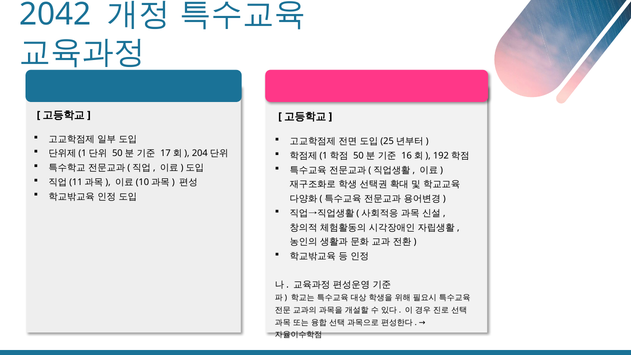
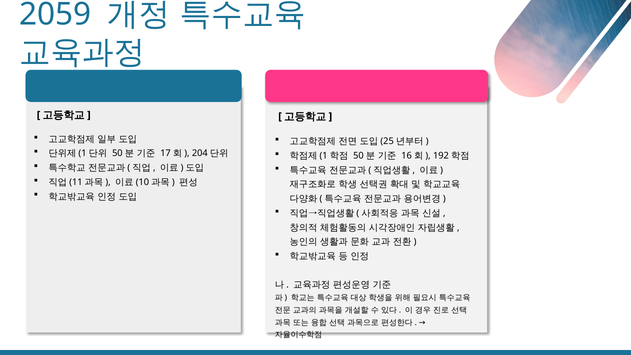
2042: 2042 -> 2059 (55, 14)
